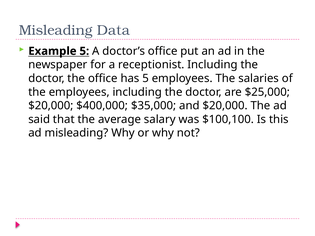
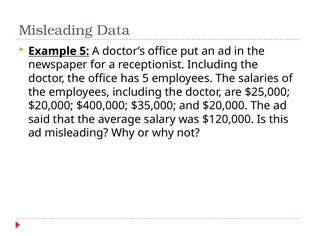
$100,100: $100,100 -> $120,000 (228, 119)
